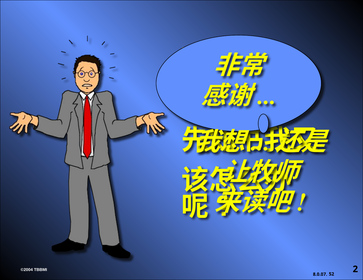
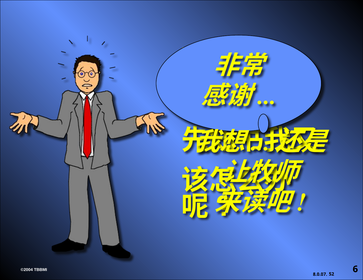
2: 2 -> 6 (355, 270)
